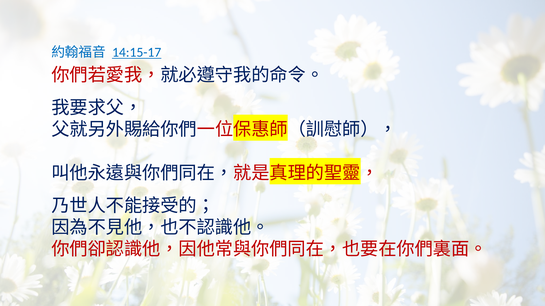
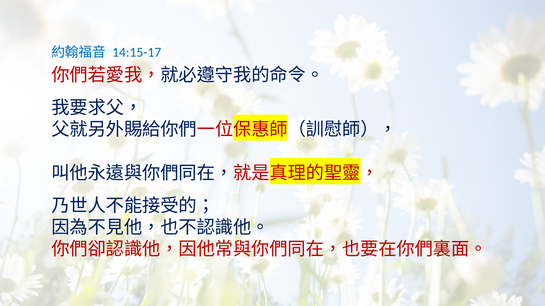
14:15-17 underline: present -> none (137, 53)
